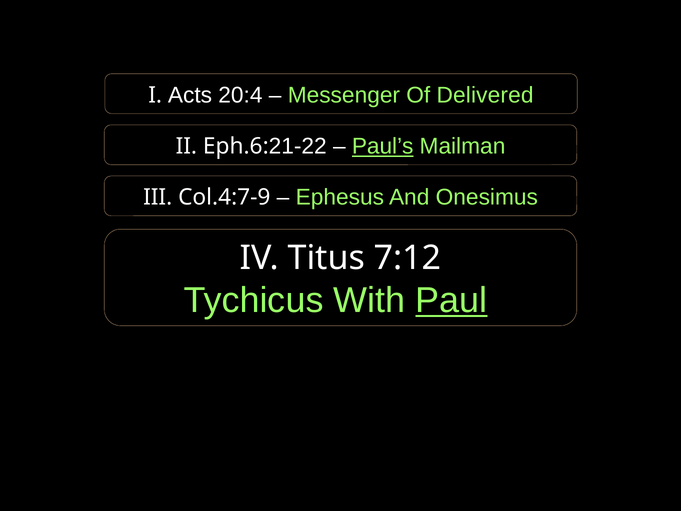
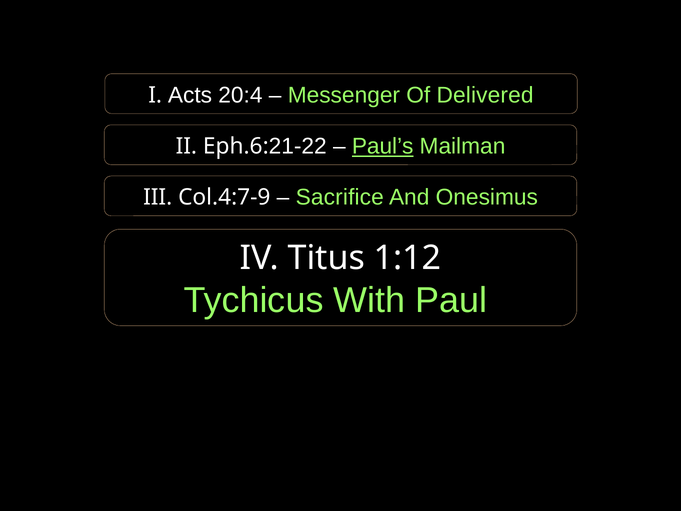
Ephesus: Ephesus -> Sacrifice (340, 197)
7:12: 7:12 -> 1:12 (408, 258)
Paul underline: present -> none (451, 300)
